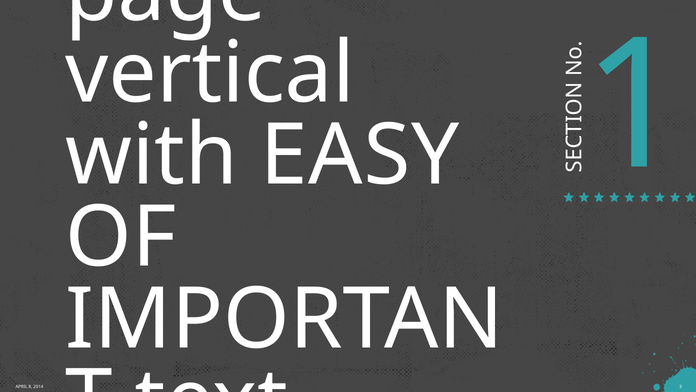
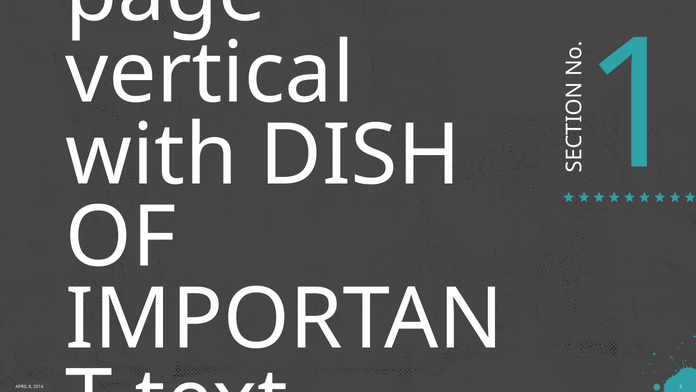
EASY: EASY -> DISH (360, 155)
